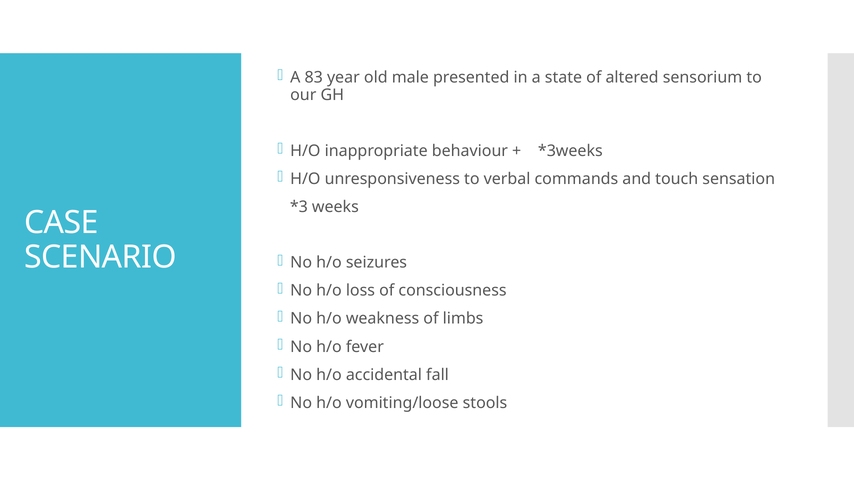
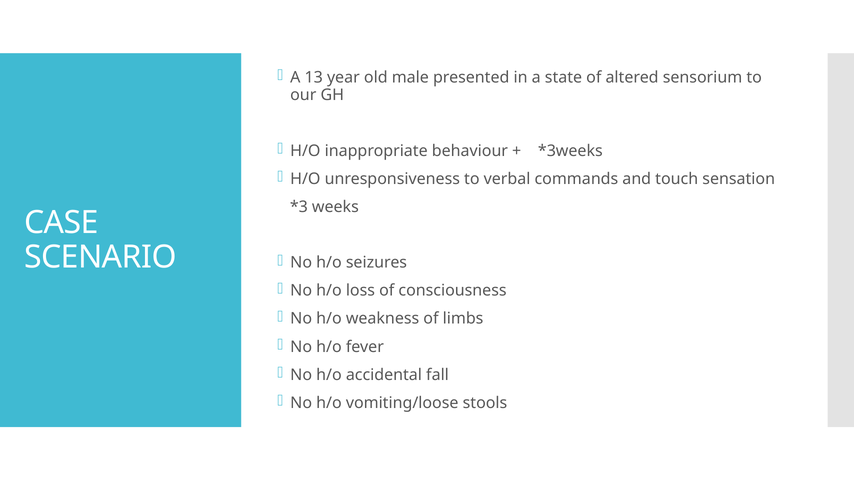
83: 83 -> 13 (314, 77)
